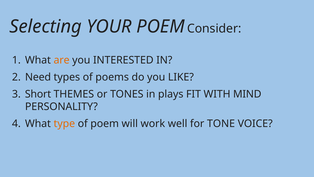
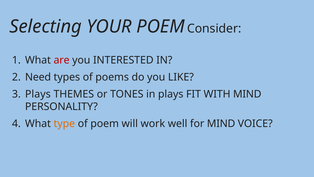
are colour: orange -> red (62, 60)
Short: Short -> Plays (38, 94)
for TONE: TONE -> MIND (221, 123)
